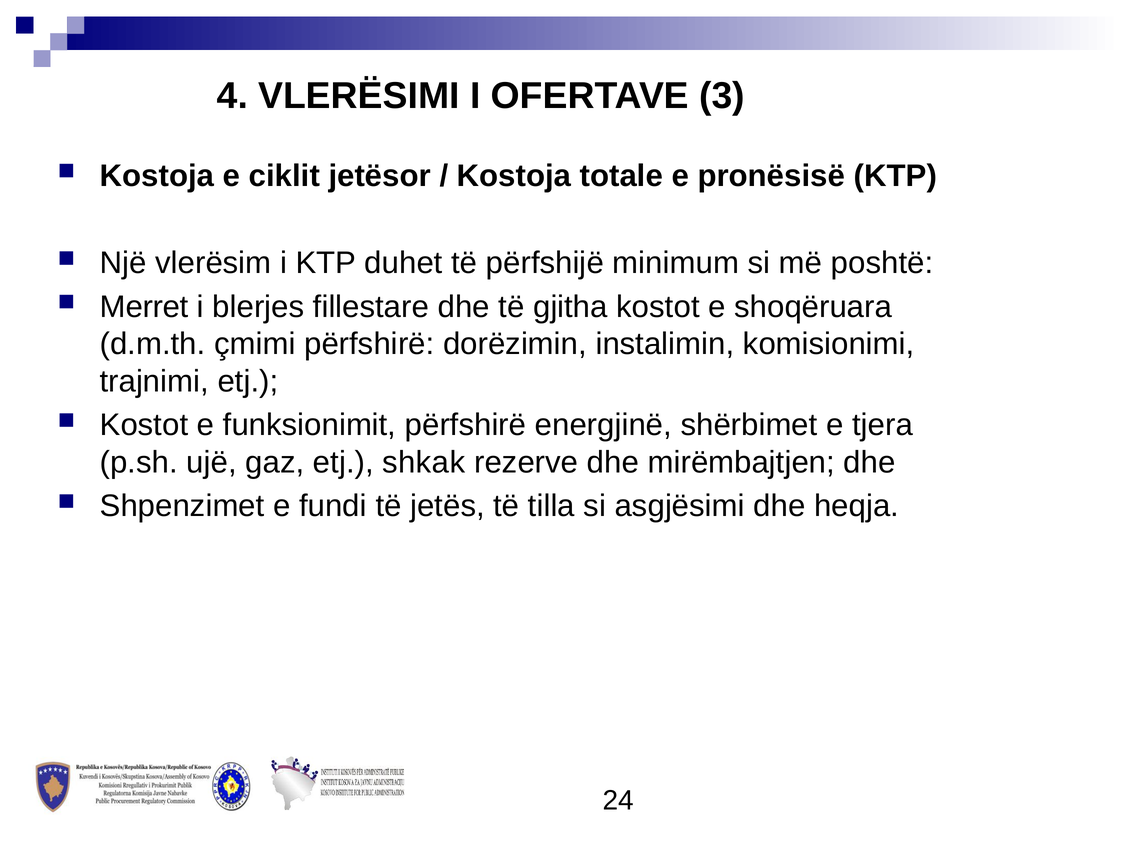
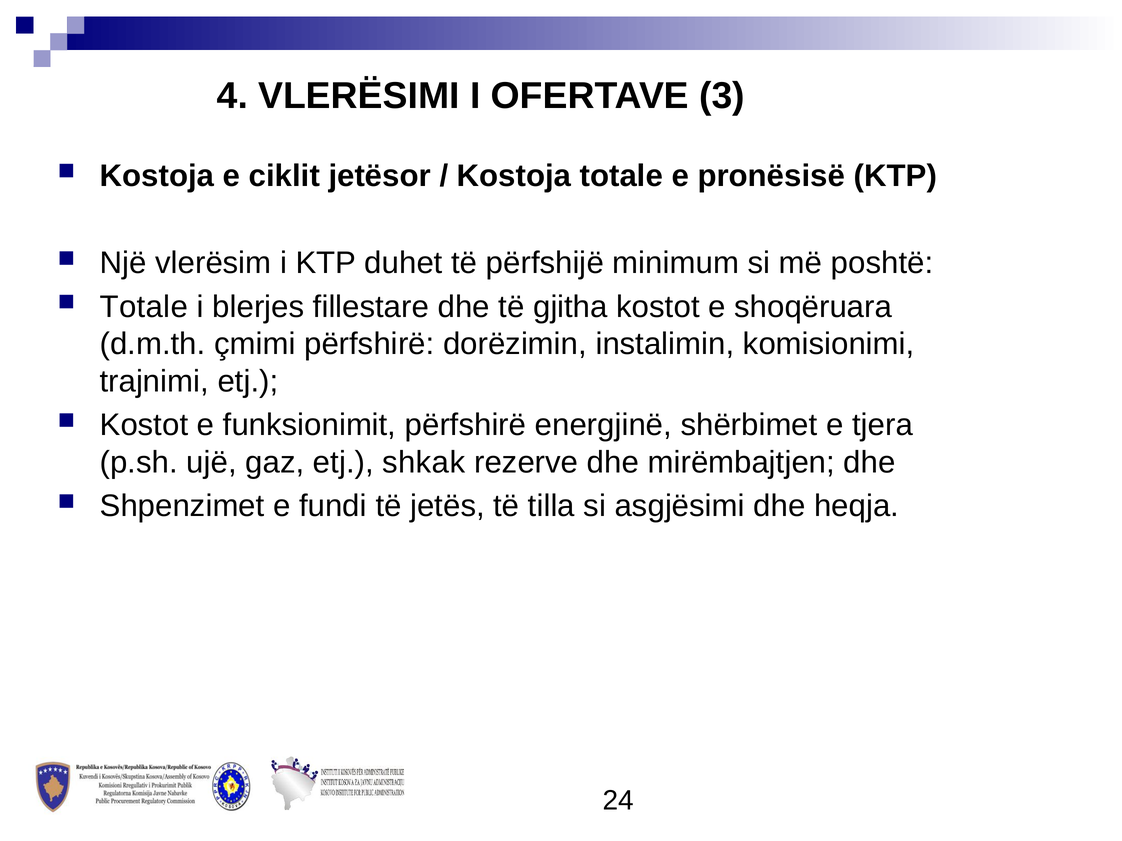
Merret: Merret -> Totale (144, 307)
